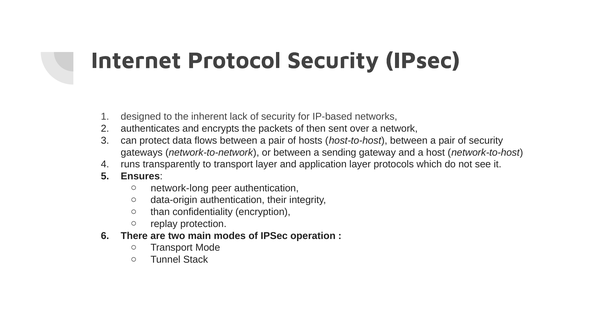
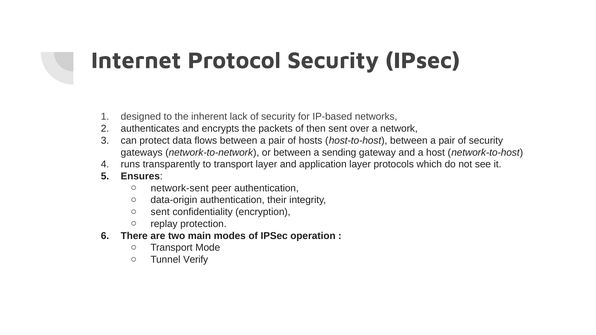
network-long: network-long -> network-sent (180, 188)
than: than -> sent (160, 212)
Stack: Stack -> Verify (196, 260)
